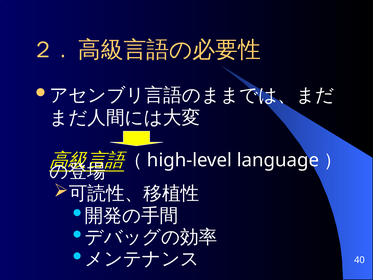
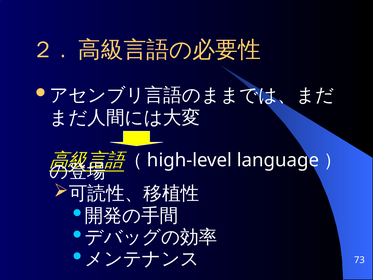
40: 40 -> 73 (359, 260)
